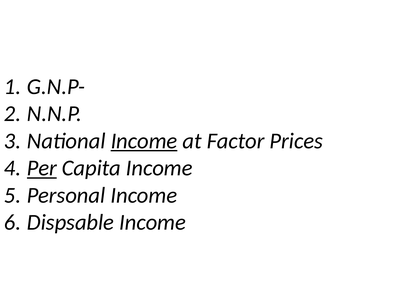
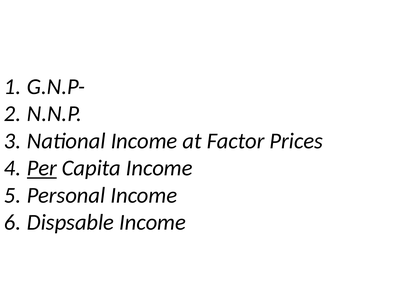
Income underline: present -> none (144, 141)
